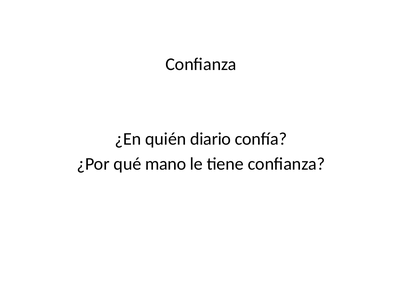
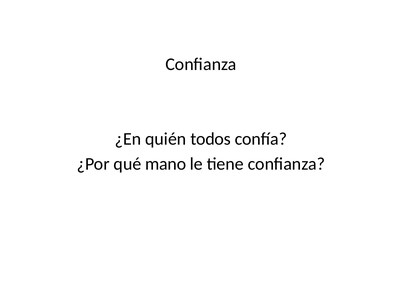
diario: diario -> todos (211, 139)
